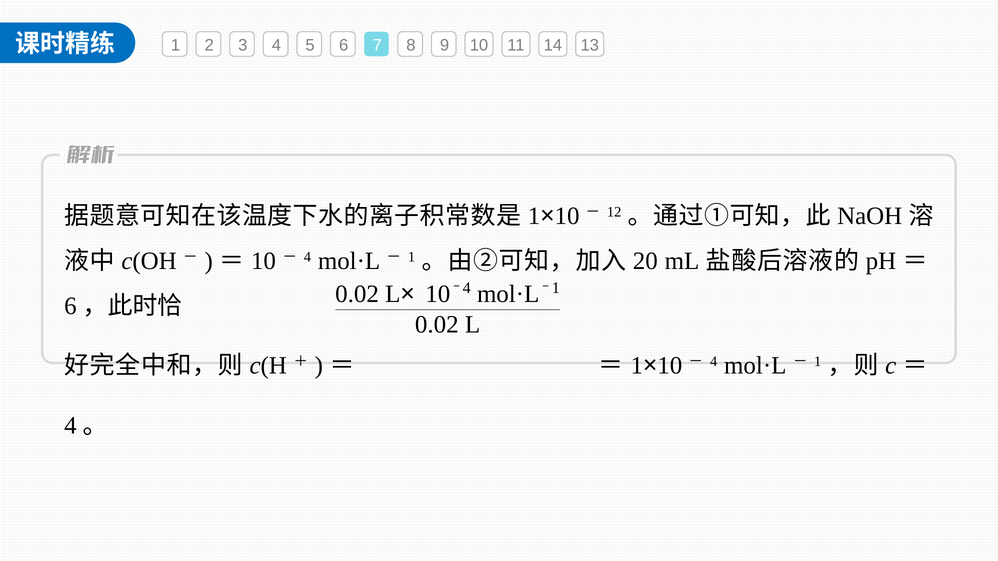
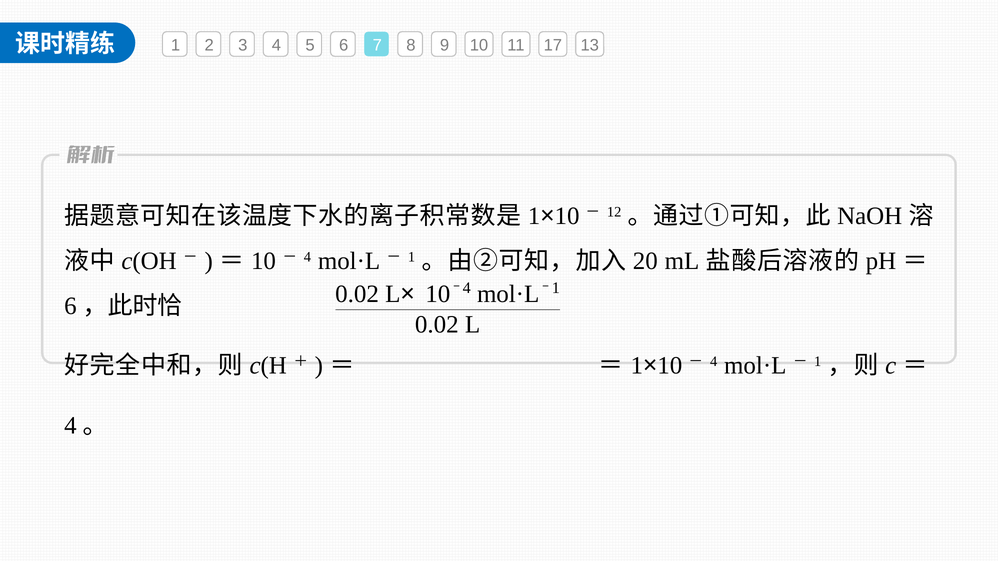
14: 14 -> 17 (553, 45)
